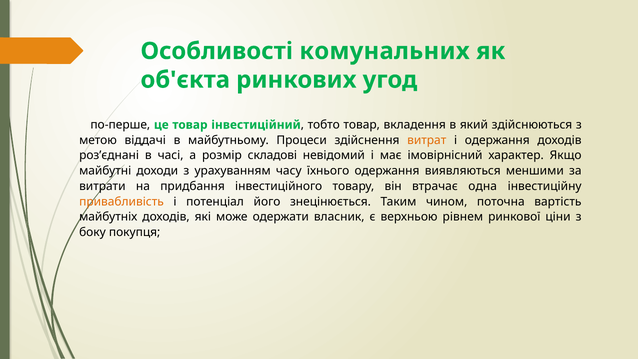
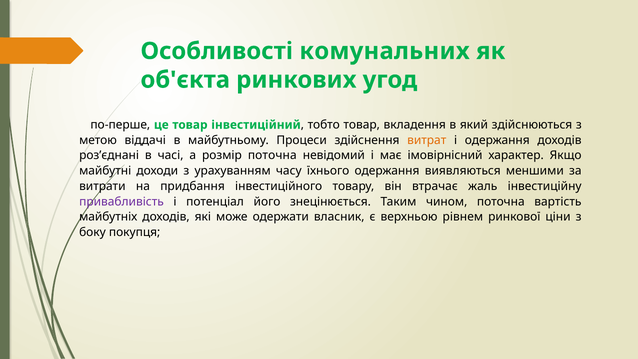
розмір складові: складові -> поточна (272, 155)
одна: одна -> жаль (483, 186)
привабливість colour: orange -> purple (121, 202)
